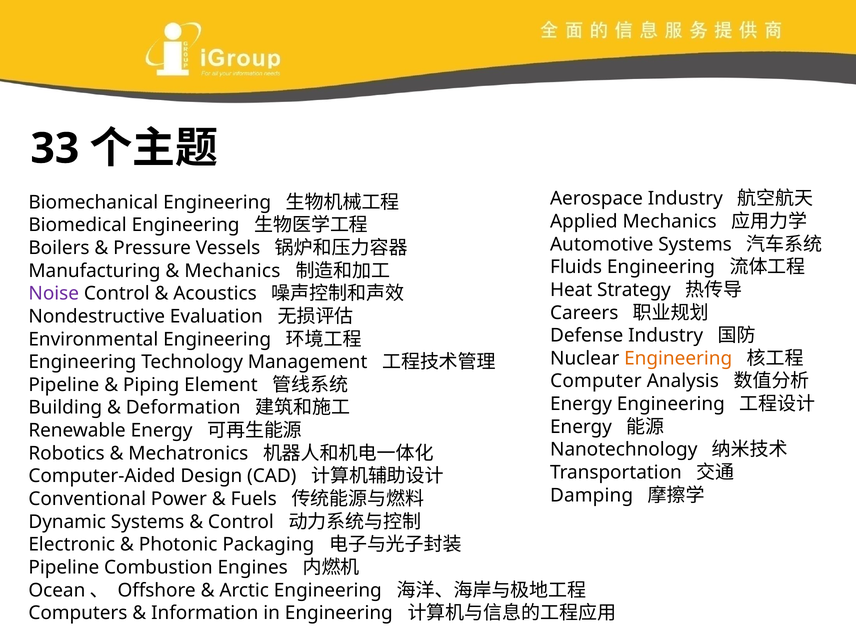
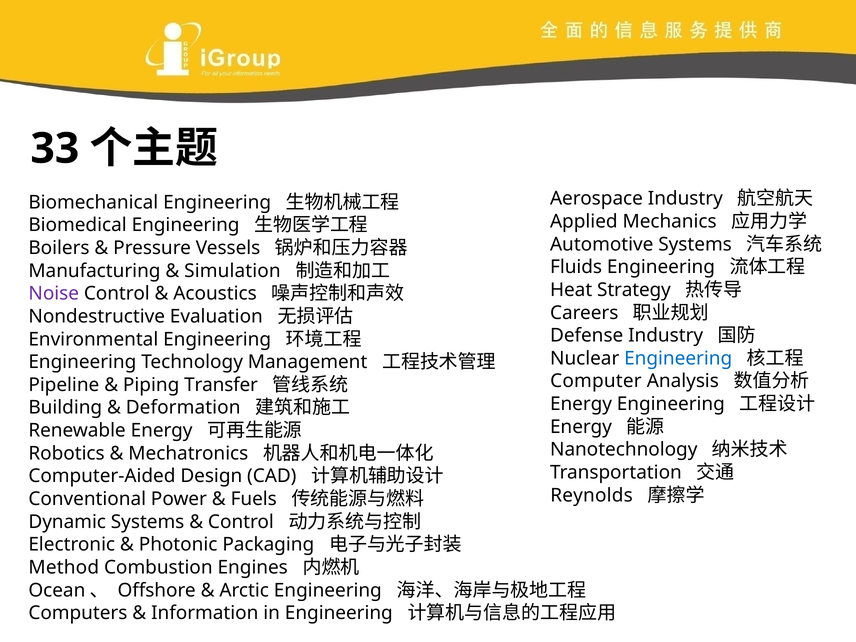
Mechanics: Mechanics -> Simulation (232, 271)
Engineering colour: orange -> blue (678, 358)
Element: Element -> Transfer (221, 385)
Damping: Damping -> Reynolds (592, 495)
Pipeline: Pipeline -> Method (64, 567)
